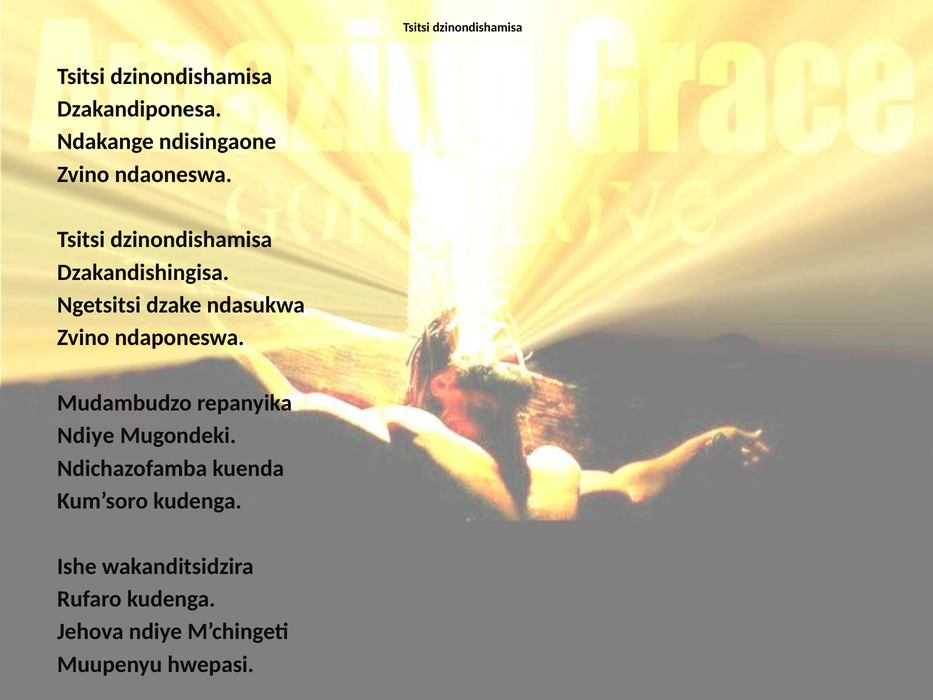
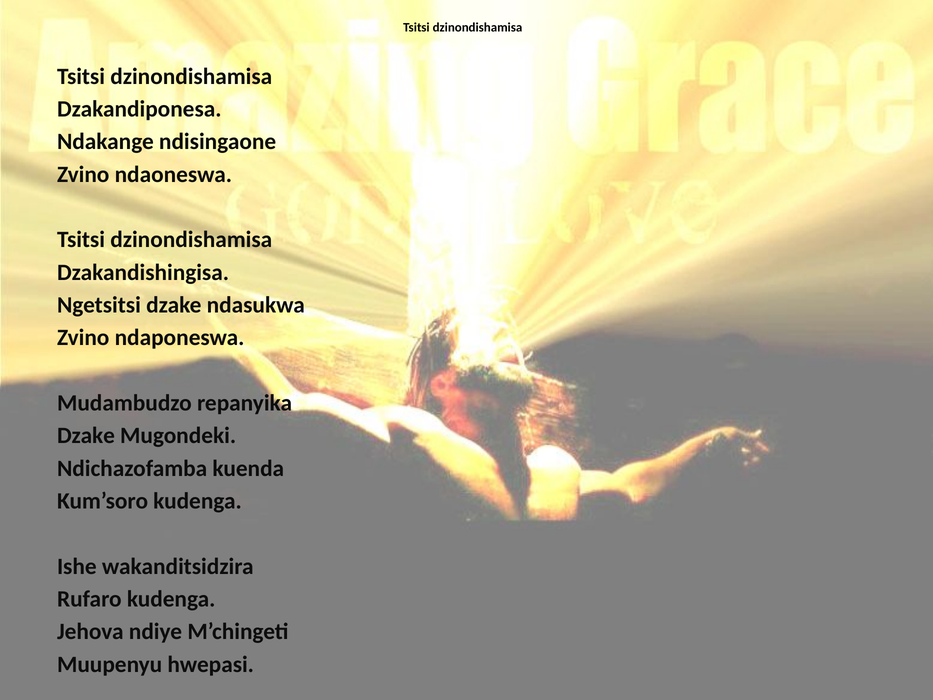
Ndiye: Ndiye -> Dzake (86, 435)
